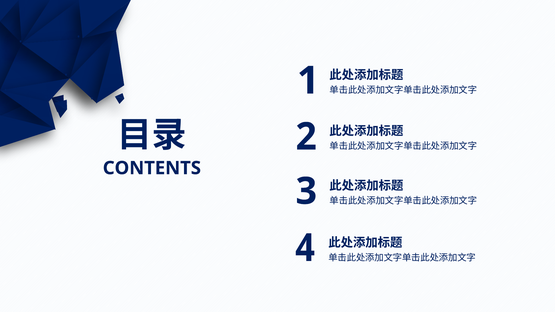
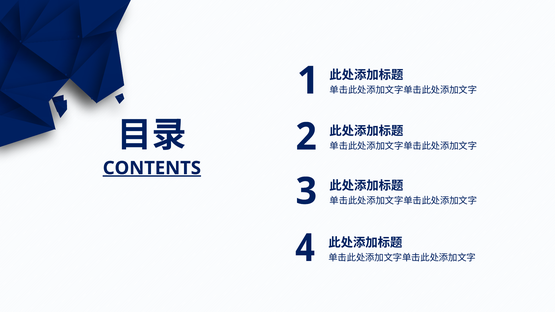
CONTENTS underline: none -> present (152, 168)
